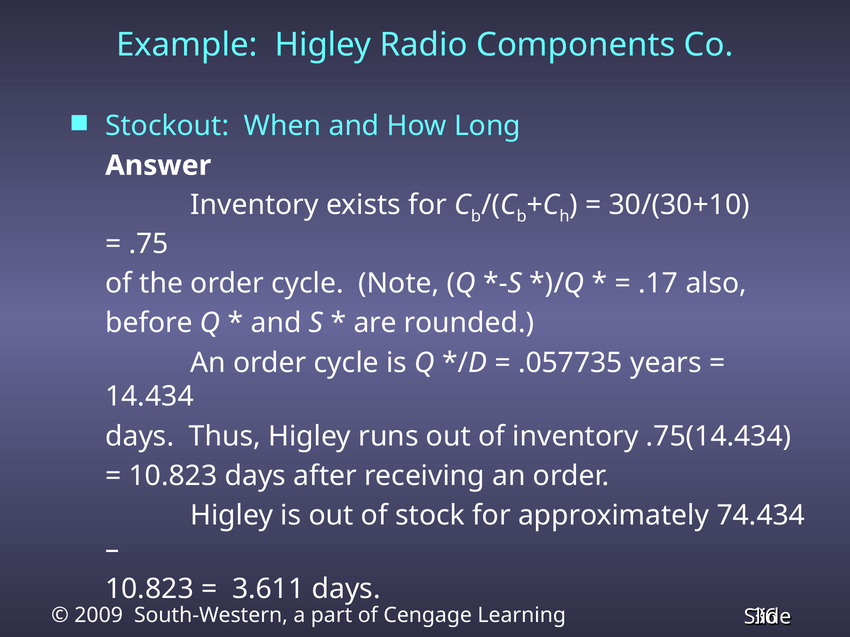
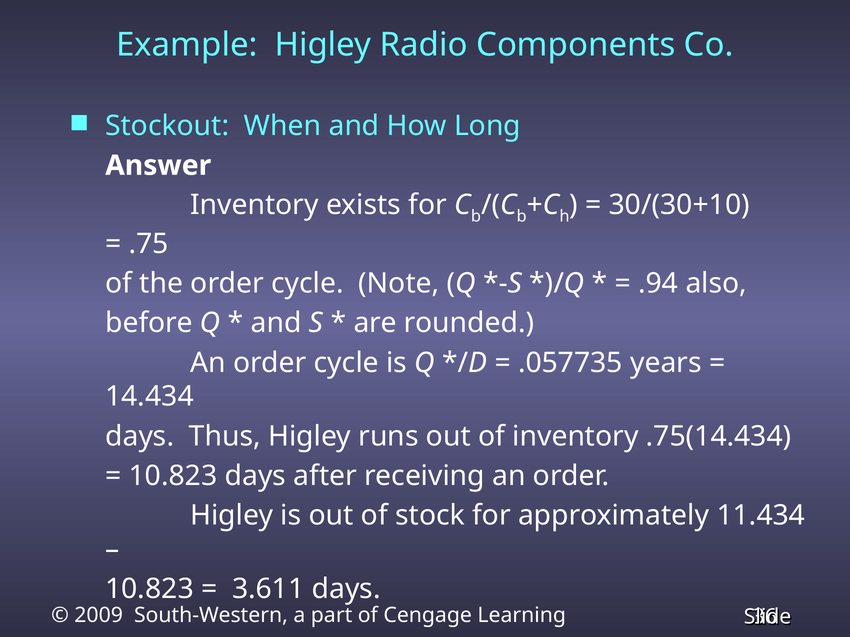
.17: .17 -> .94 (658, 284)
74.434: 74.434 -> 11.434 (761, 516)
